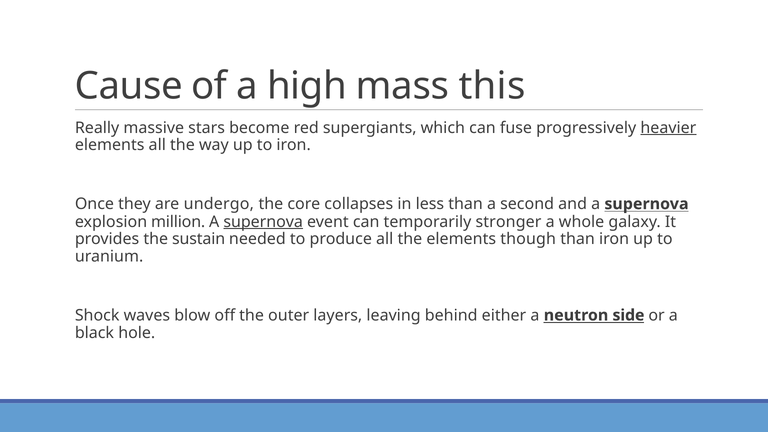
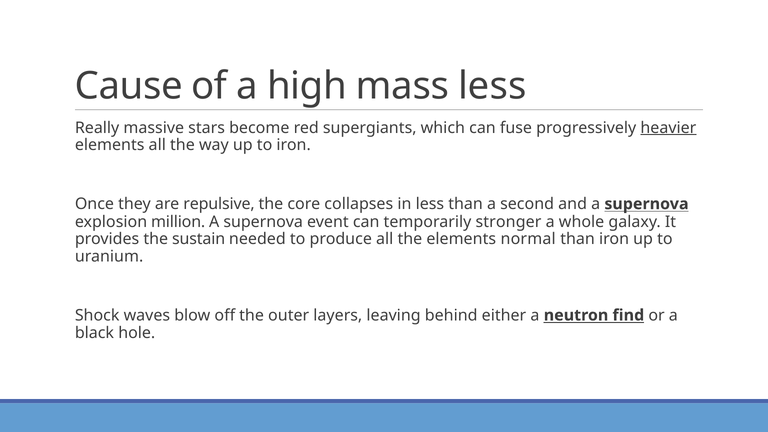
mass this: this -> less (492, 86)
undergo: undergo -> repulsive (219, 204)
supernova underline: present -> none (263, 222)
though: though -> normal (528, 239)
side: side -> find (628, 315)
